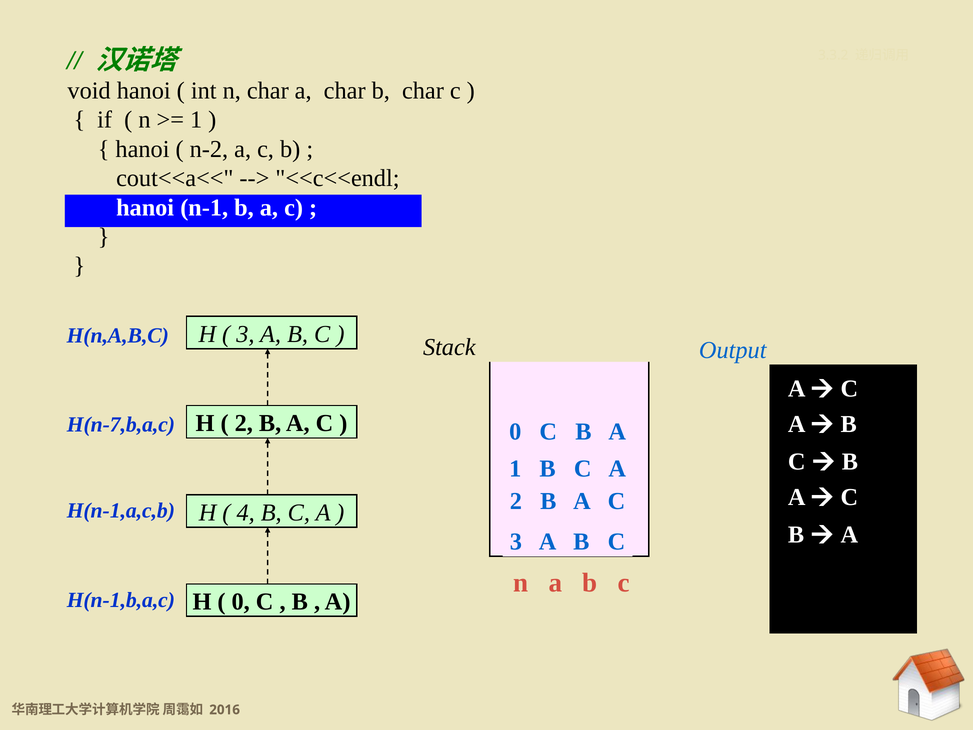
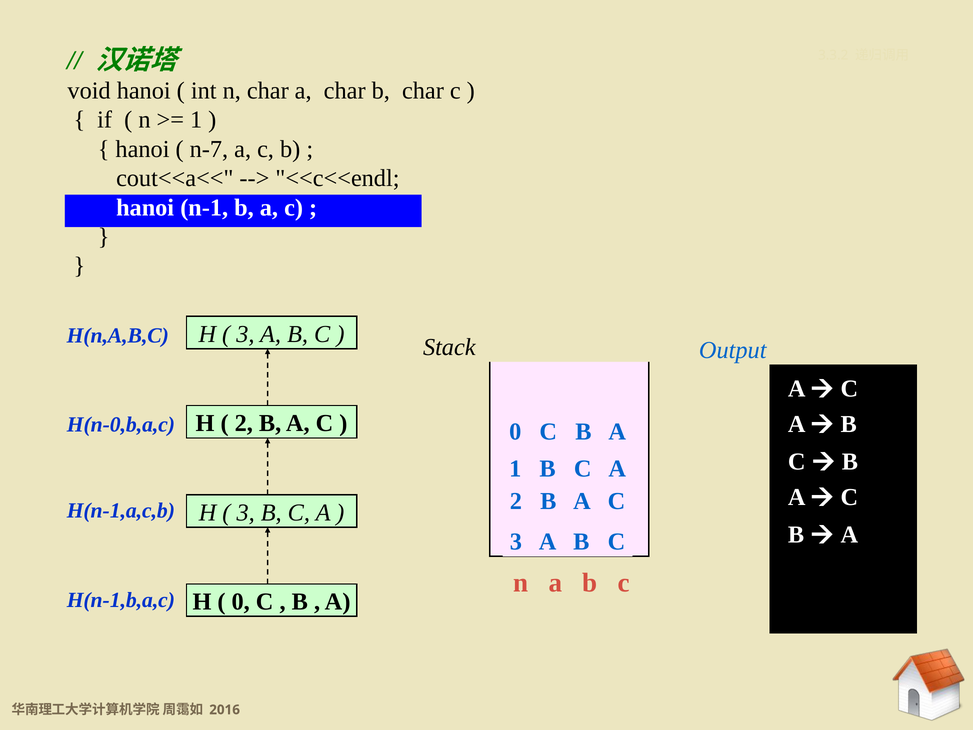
n-2: n-2 -> n-7 (209, 149)
H(n-7,b,a,c: H(n-7,b,a,c -> H(n-0,b,a,c (121, 425)
4: 4 -> 3 (246, 513)
